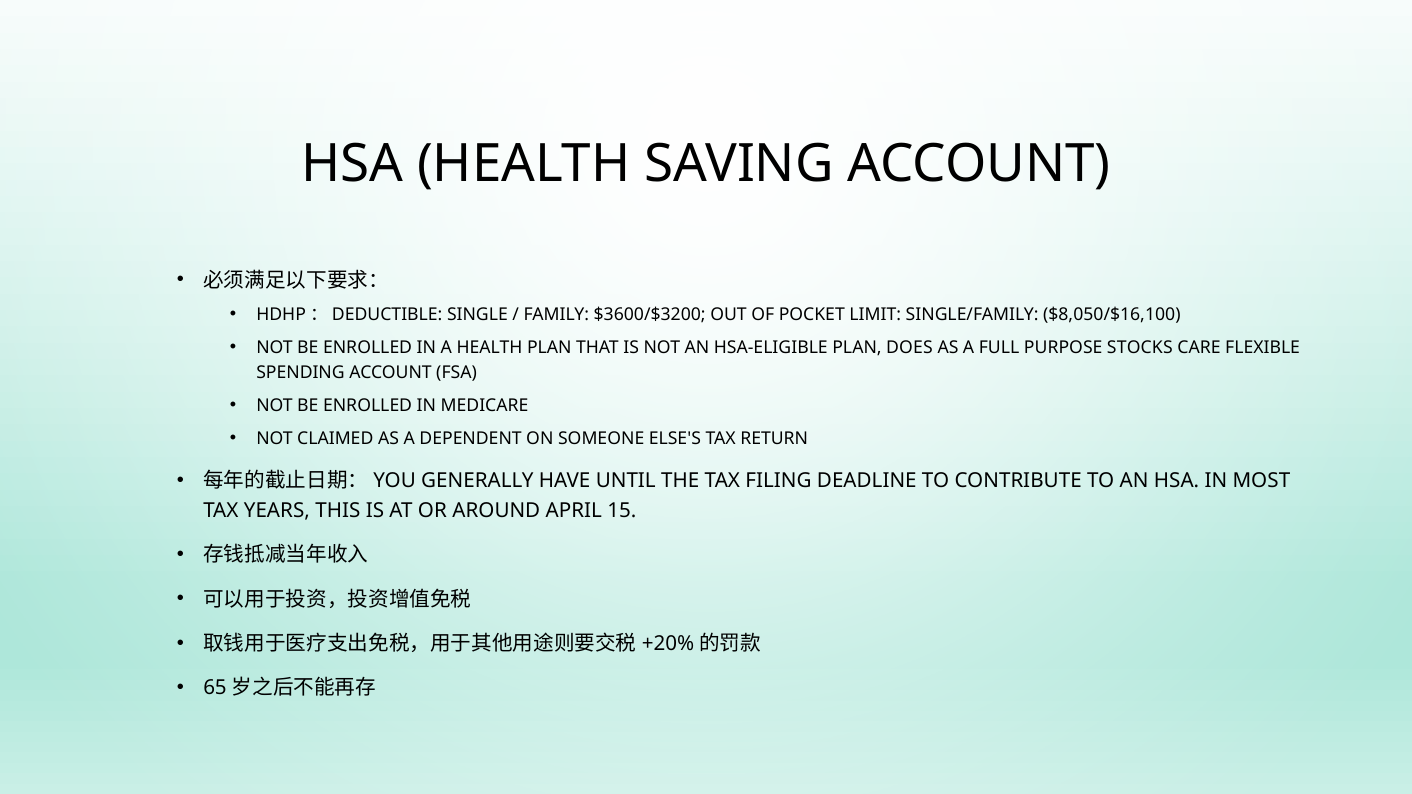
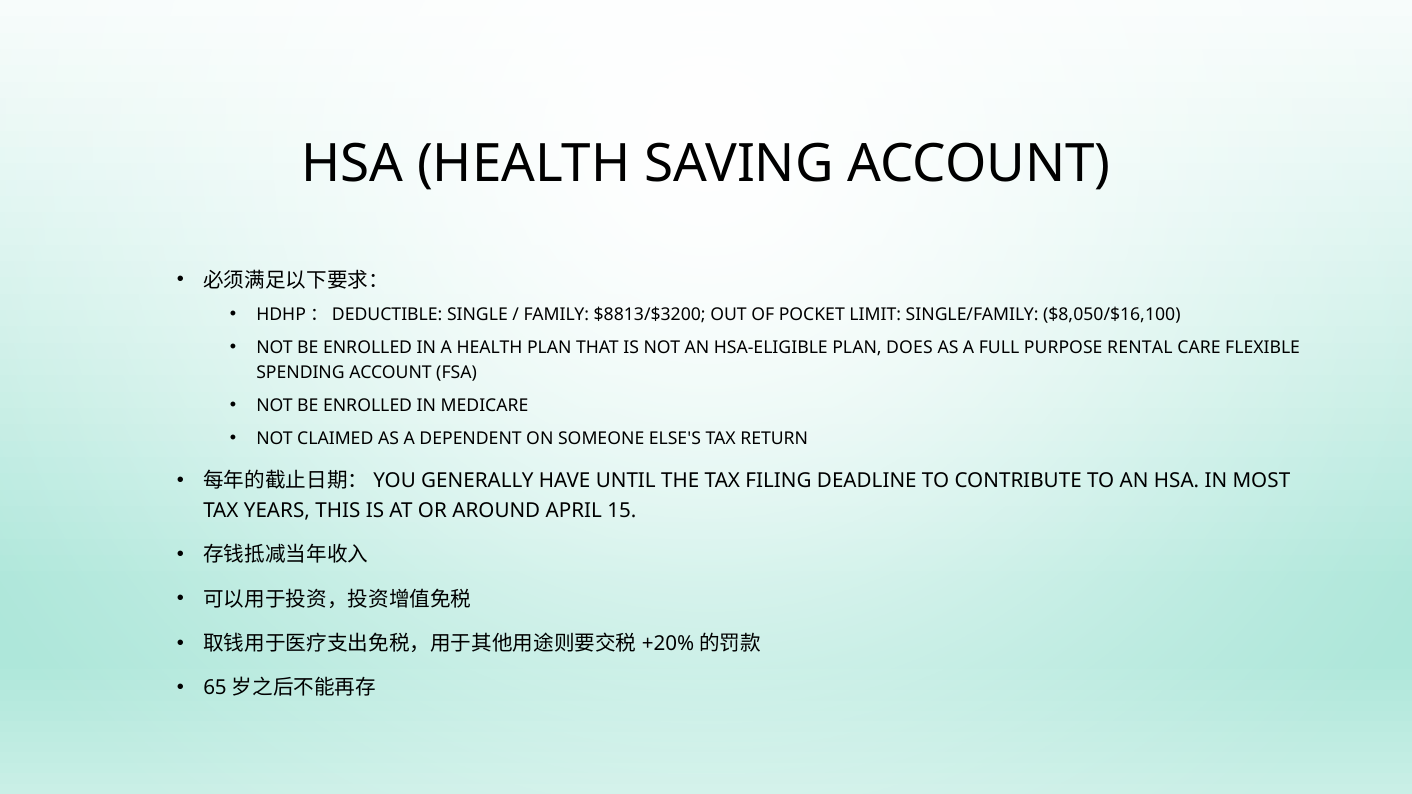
$3600/$3200: $3600/$3200 -> $8813/$3200 (650, 315)
STOCKS: STOCKS -> RENTAL (1140, 348)
